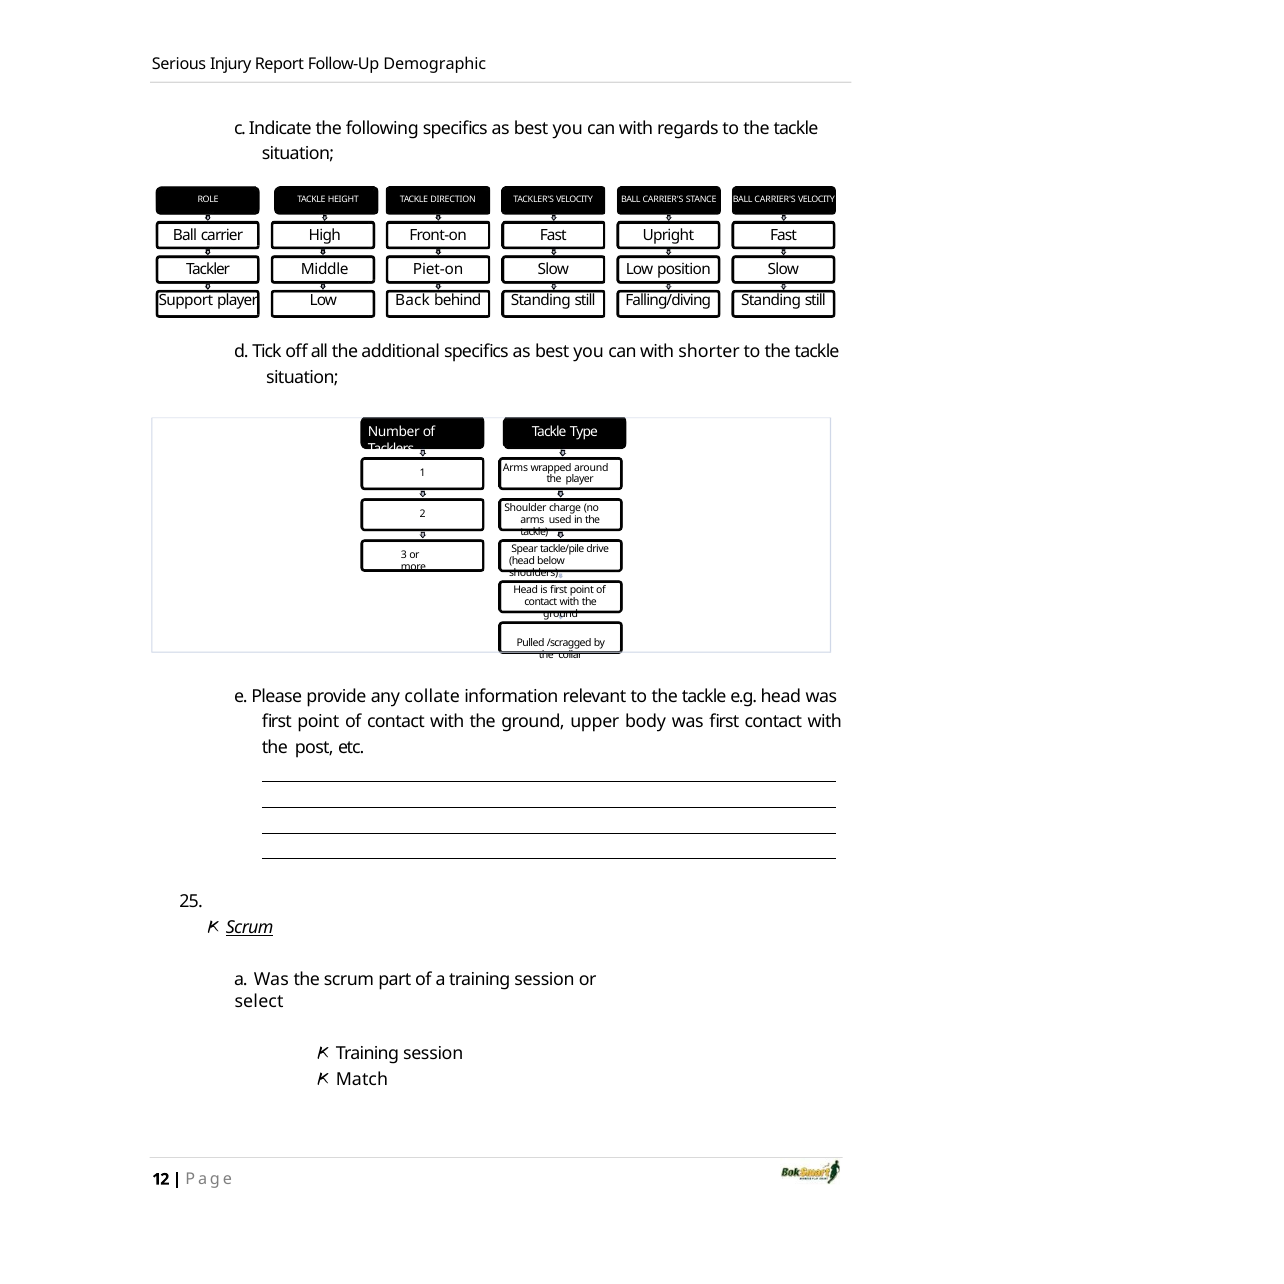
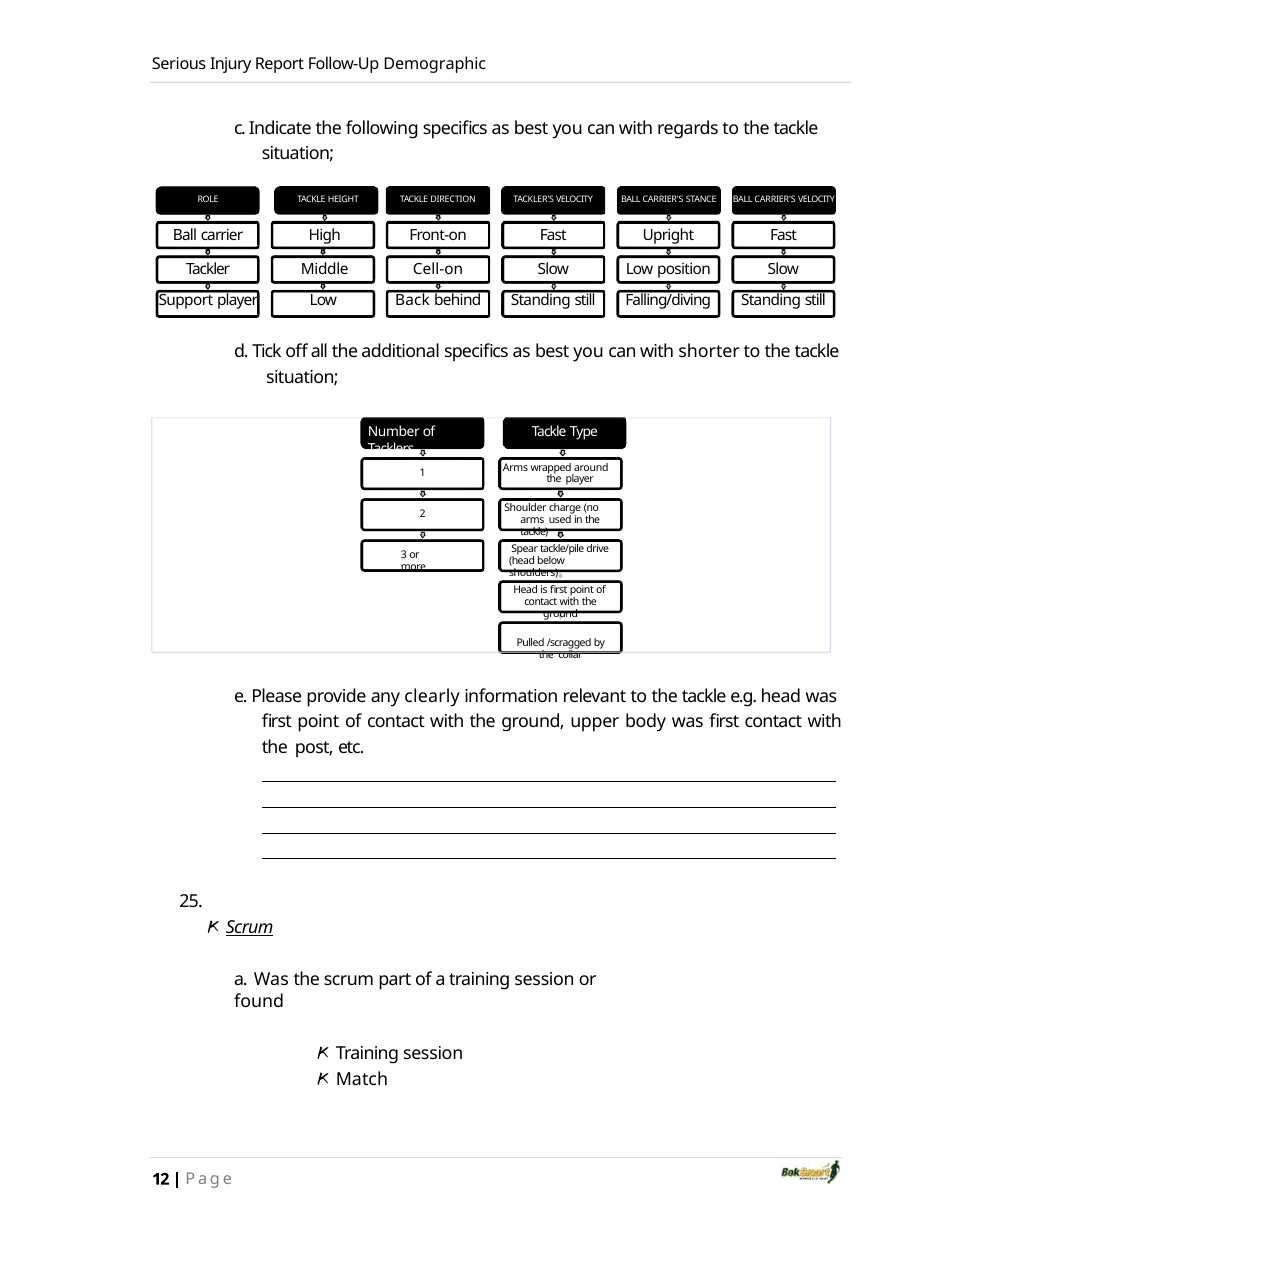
Piet‐on: Piet‐on -> Cell‐on (438, 269)
collate: collate -> clearly (432, 696)
select: select -> found (259, 1001)
